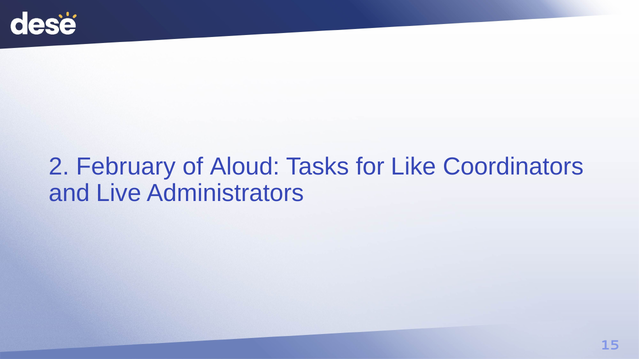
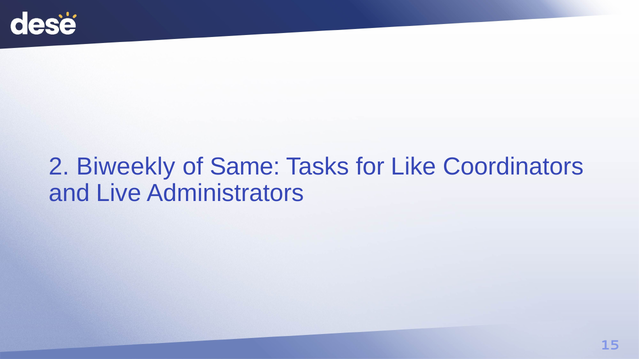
February: February -> Biweekly (126, 167)
Aloud: Aloud -> Same (245, 167)
